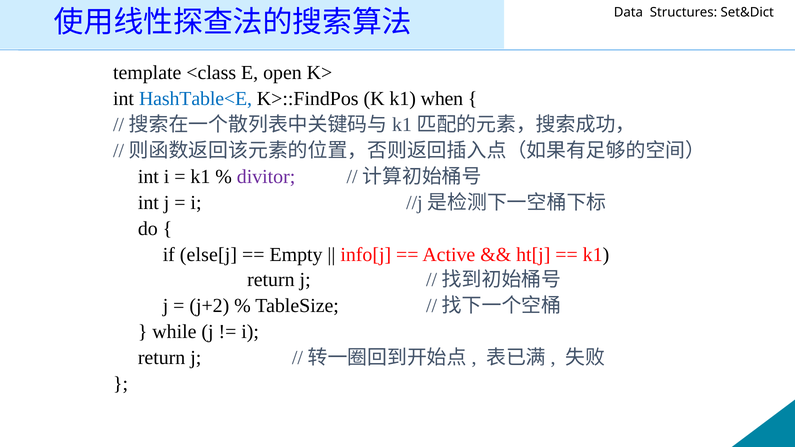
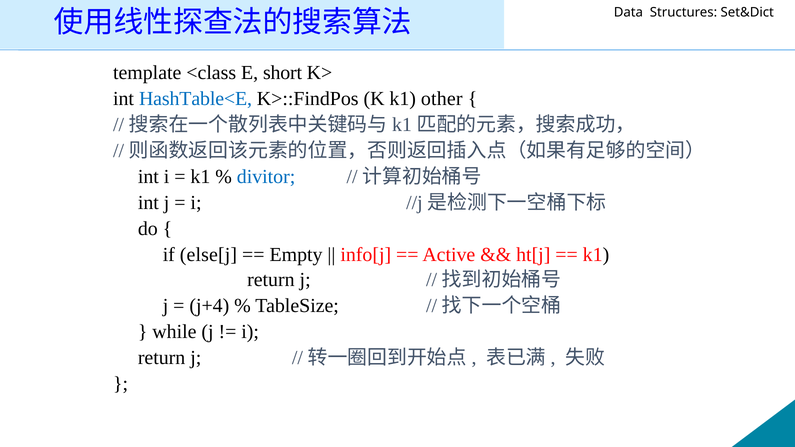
open: open -> short (283, 73)
when: when -> other (442, 99)
divitor colour: purple -> blue (266, 177)
j+2: j+2 -> j+4 (209, 306)
